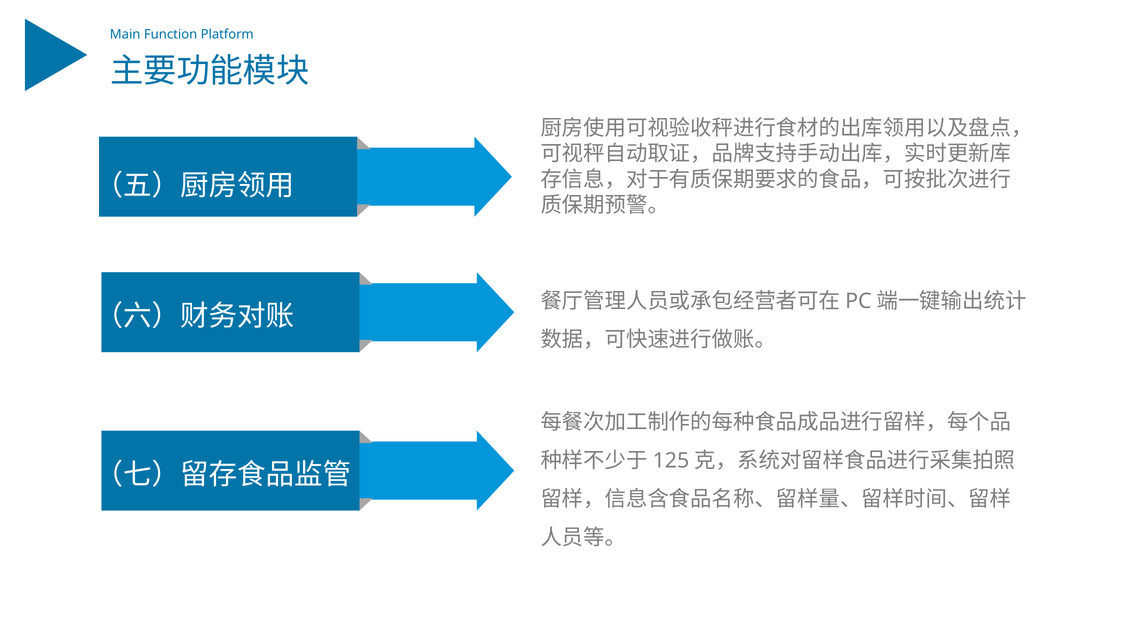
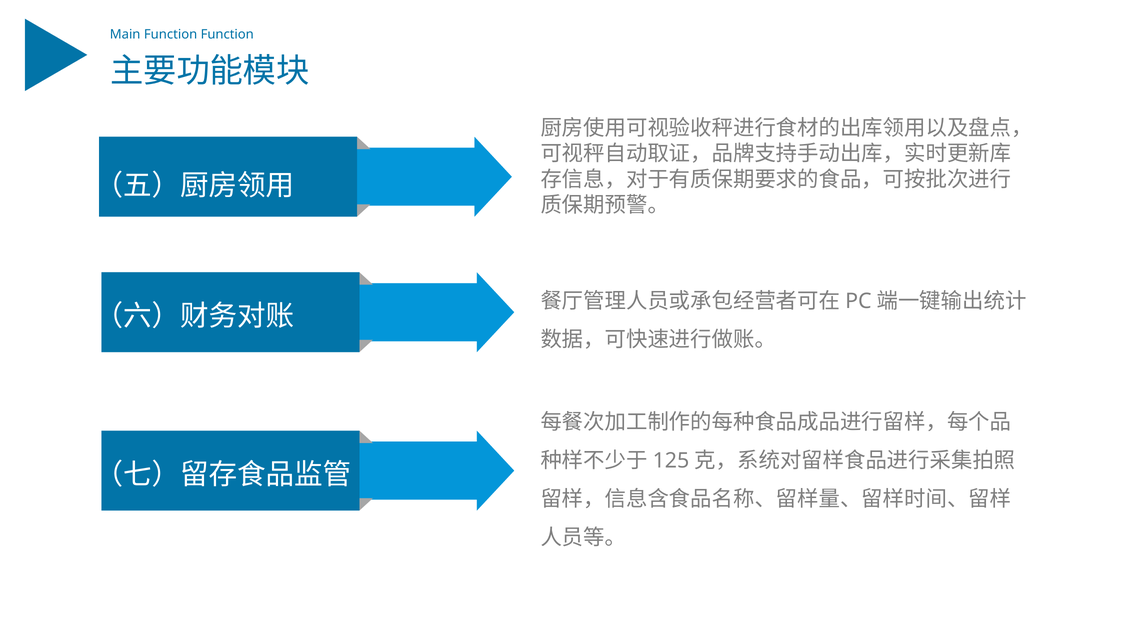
Function Platform: Platform -> Function (227, 35)
